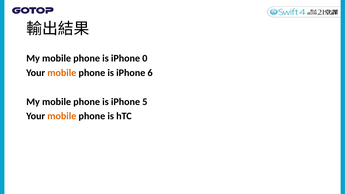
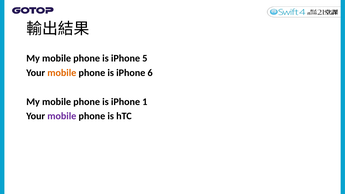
0: 0 -> 5 (145, 58)
5: 5 -> 1 (145, 102)
mobile colour: orange -> purple (62, 116)
